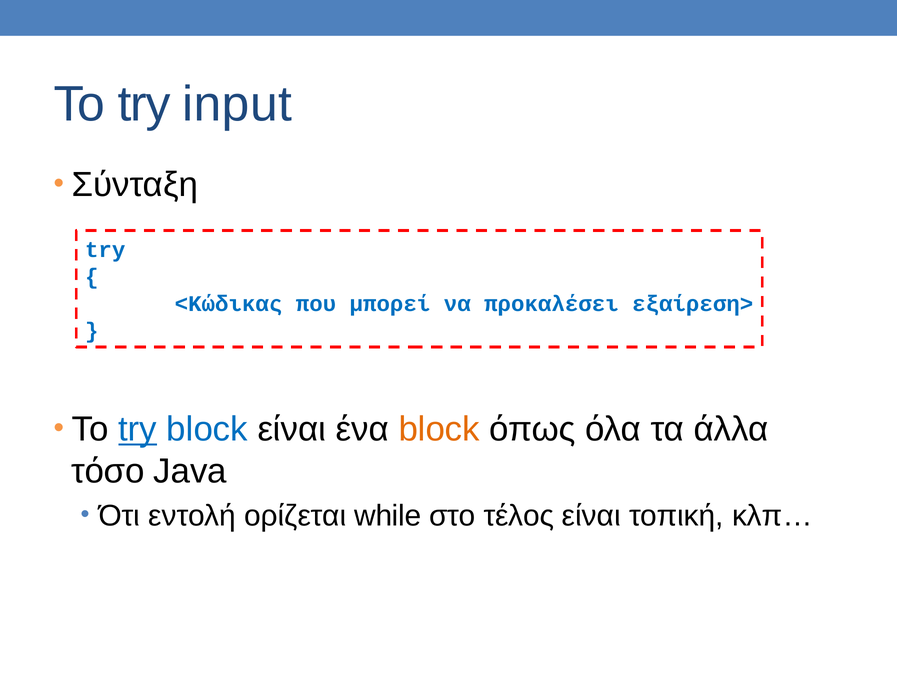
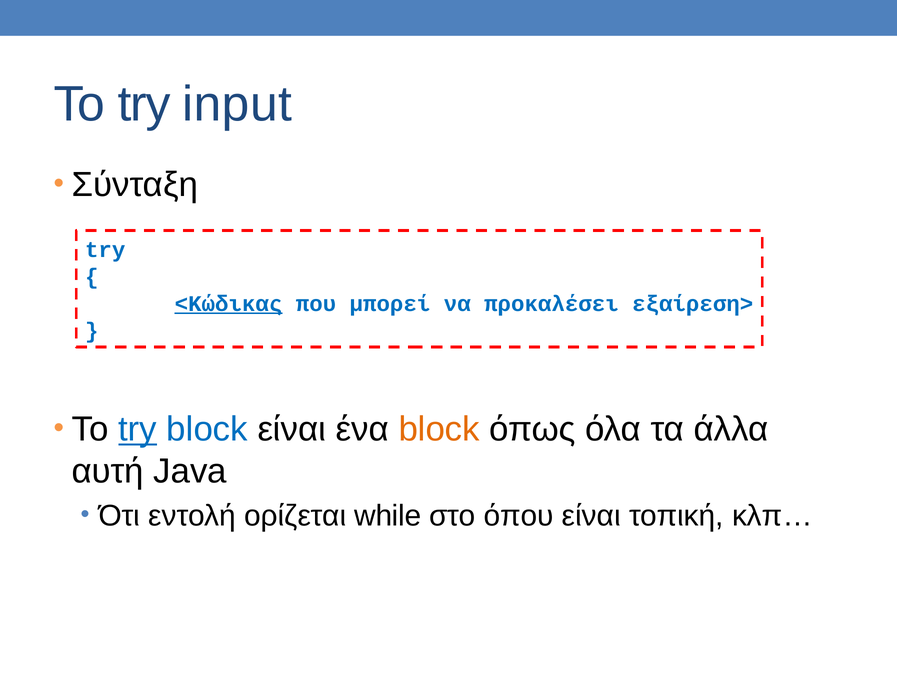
<Κώδικας underline: none -> present (229, 304)
τόσο: τόσο -> αυτή (108, 471)
τέλος: τέλος -> όπου (519, 516)
